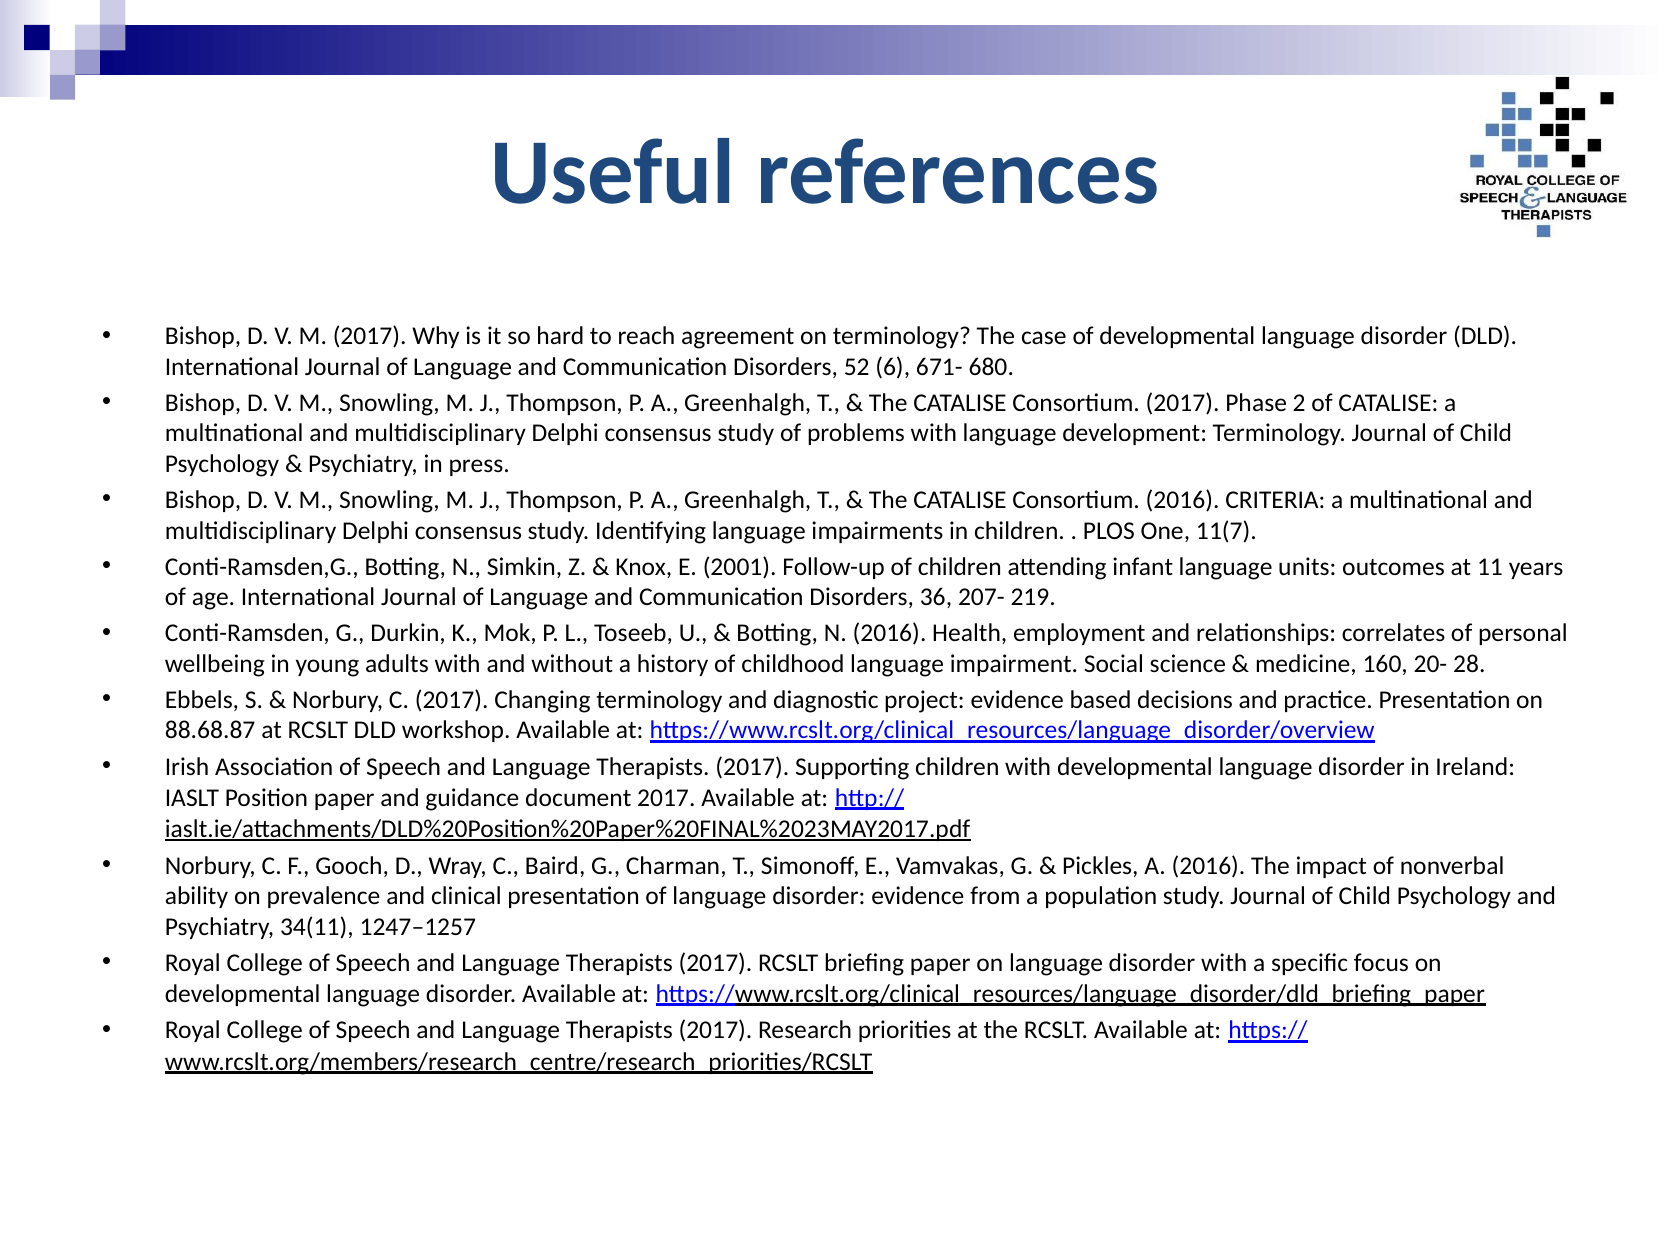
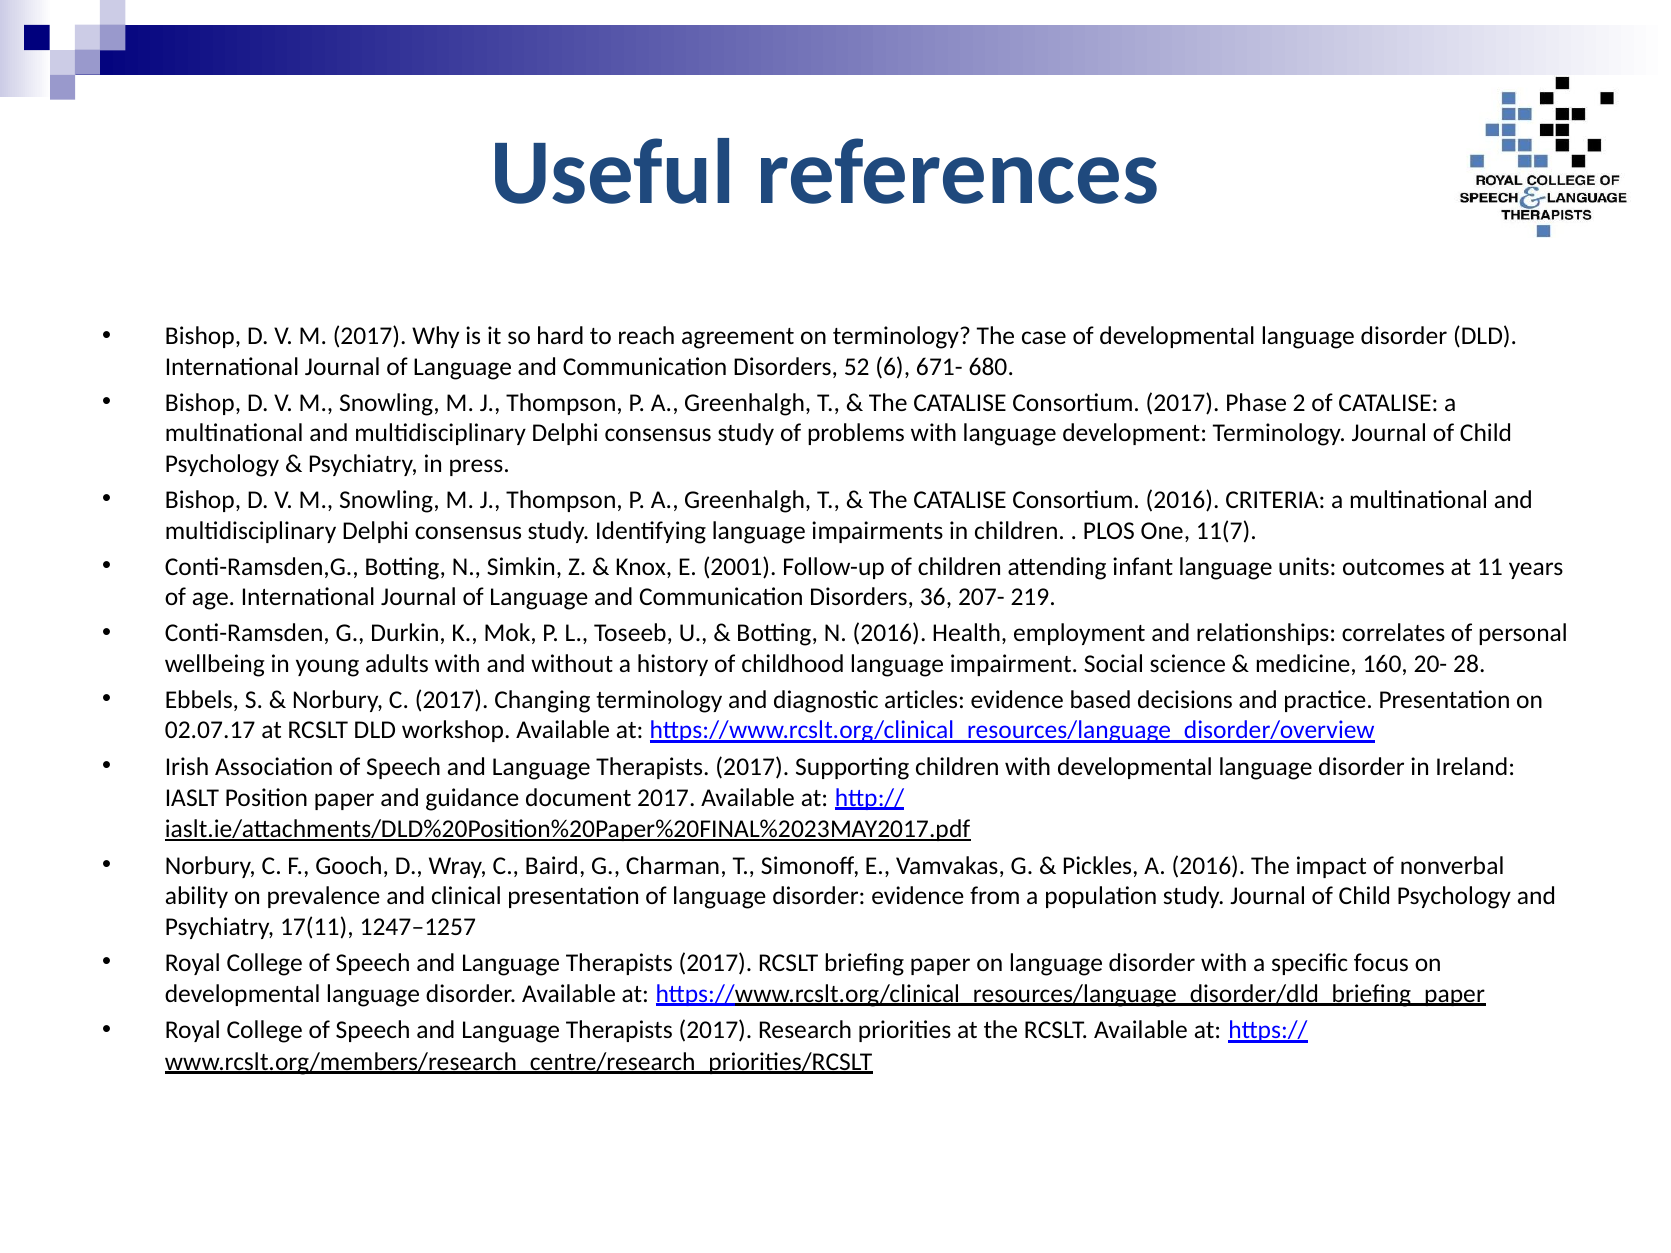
project: project -> articles (925, 700)
88.68.87: 88.68.87 -> 02.07.17 (210, 731)
34(11: 34(11 -> 17(11 (317, 927)
